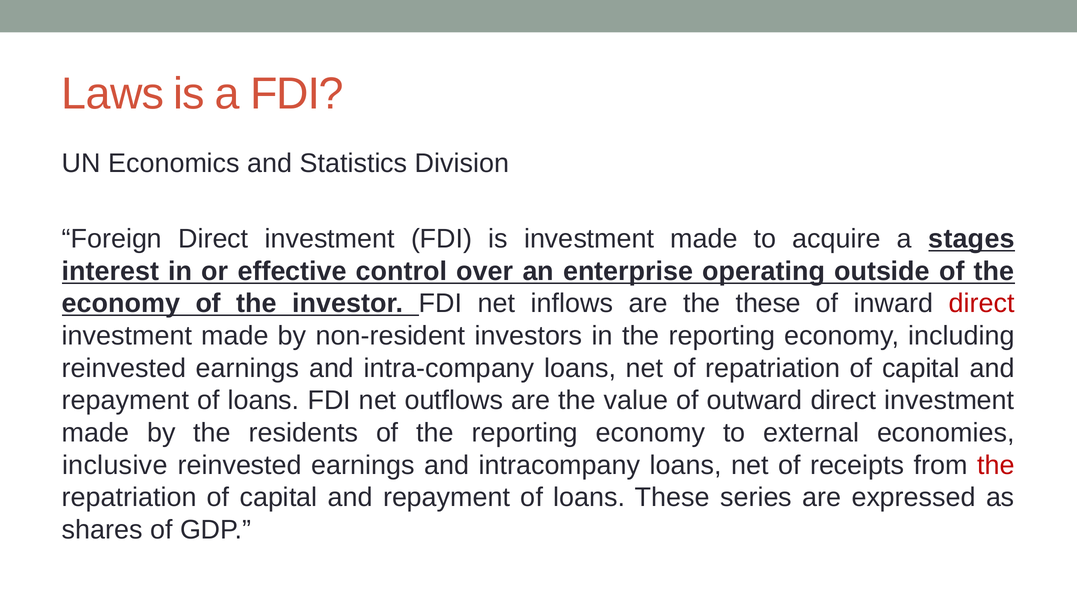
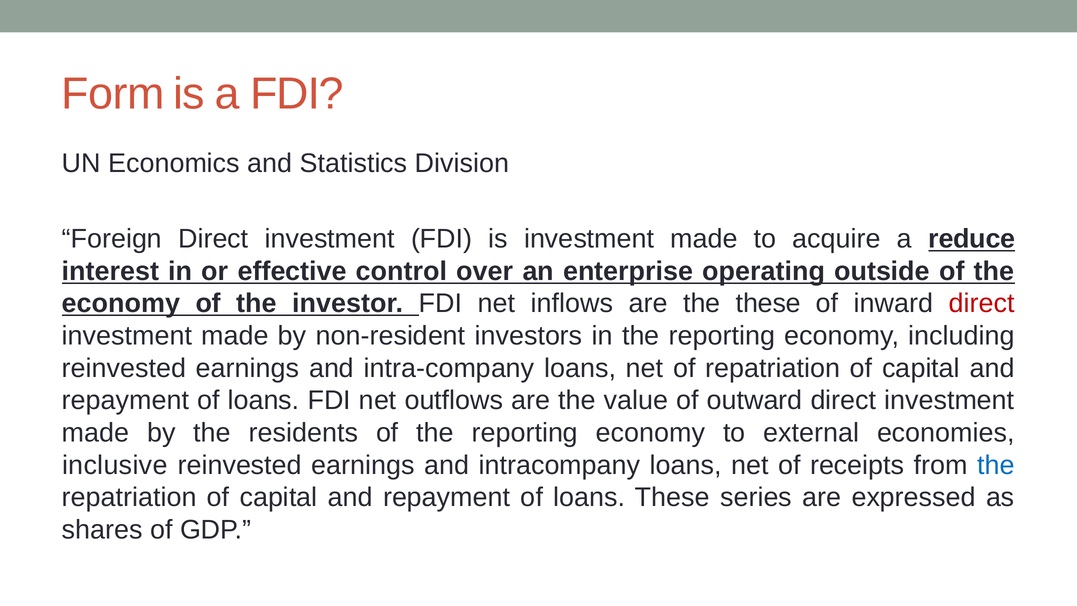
Laws: Laws -> Form (113, 94)
stages: stages -> reduce (972, 239)
the colour: red -> blue (996, 465)
